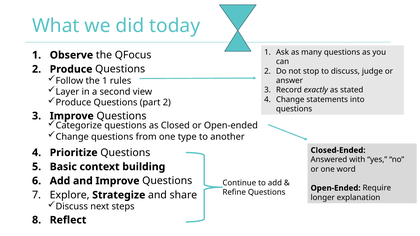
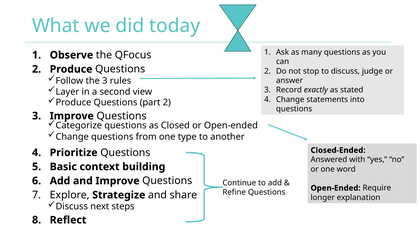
the 1: 1 -> 3 (105, 81)
